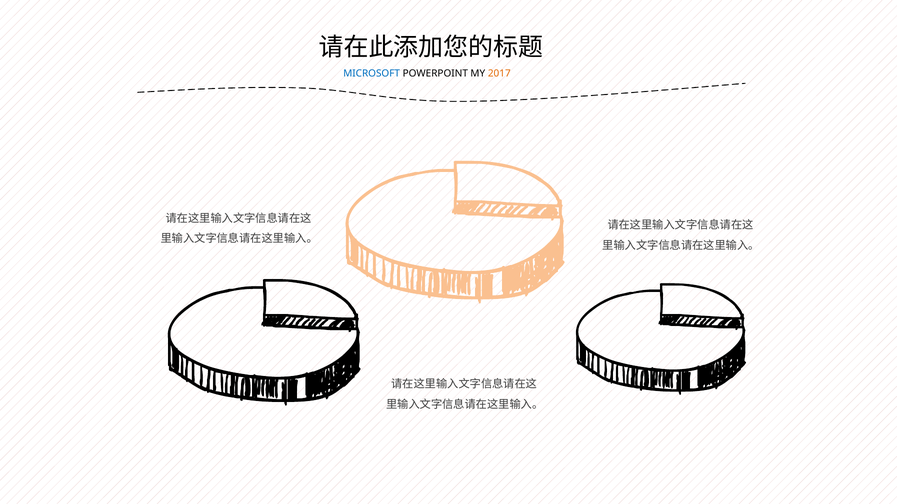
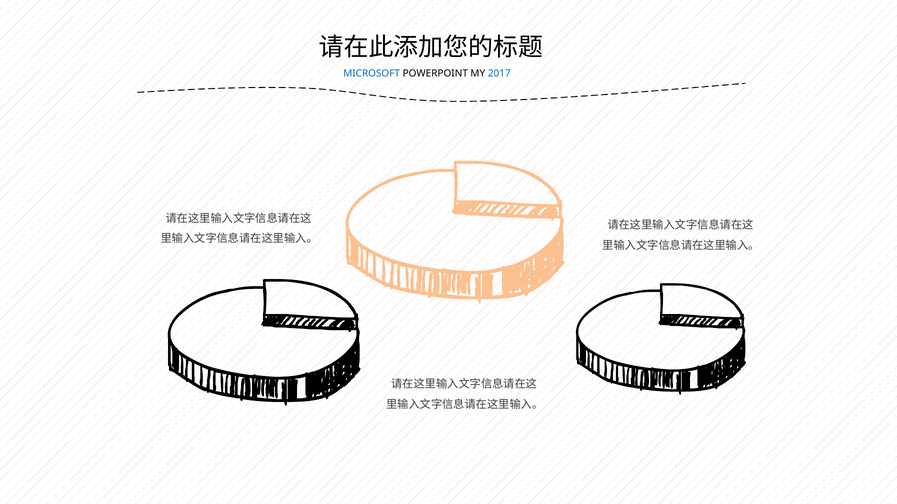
2017 colour: orange -> blue (499, 73)
